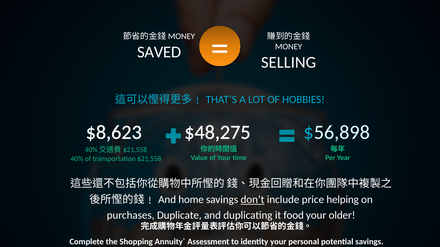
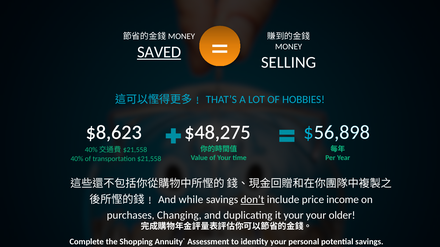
SAVED underline: none -> present (159, 52)
home: home -> while (191, 200)
helping: helping -> income (343, 200)
Duplicate: Duplicate -> Changing (179, 216)
it food: food -> your (294, 216)
